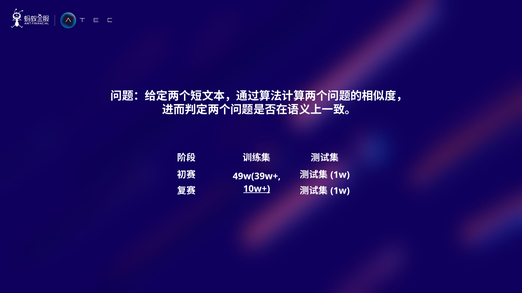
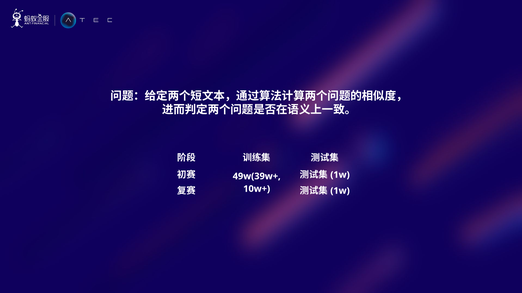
10w+ underline: present -> none (257, 189)
